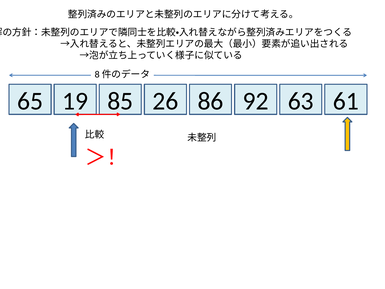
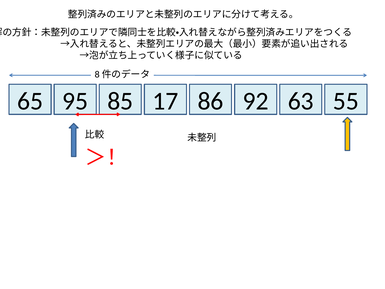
19: 19 -> 95 (75, 101)
26: 26 -> 17 (165, 101)
61: 61 -> 55 (346, 101)
